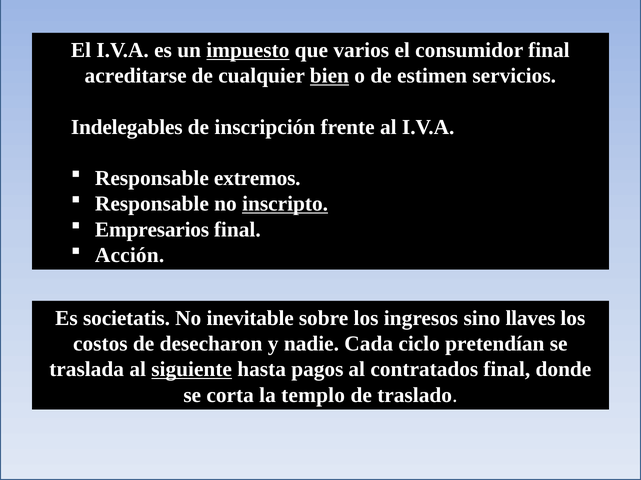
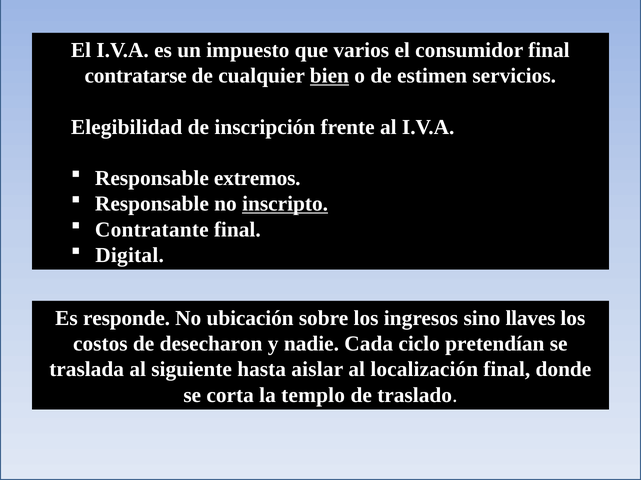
impuesto underline: present -> none (248, 50)
acreditarse: acreditarse -> contratarse (136, 76)
Indelegables: Indelegables -> Elegibilidad (127, 127)
Empresarios: Empresarios -> Contratante (152, 230)
Acción: Acción -> Digital (130, 256)
societatis: societatis -> responde (127, 319)
inevitable: inevitable -> ubicación (250, 319)
siguiente underline: present -> none (192, 370)
pagos: pagos -> aislar (317, 370)
contratados: contratados -> localización (424, 370)
